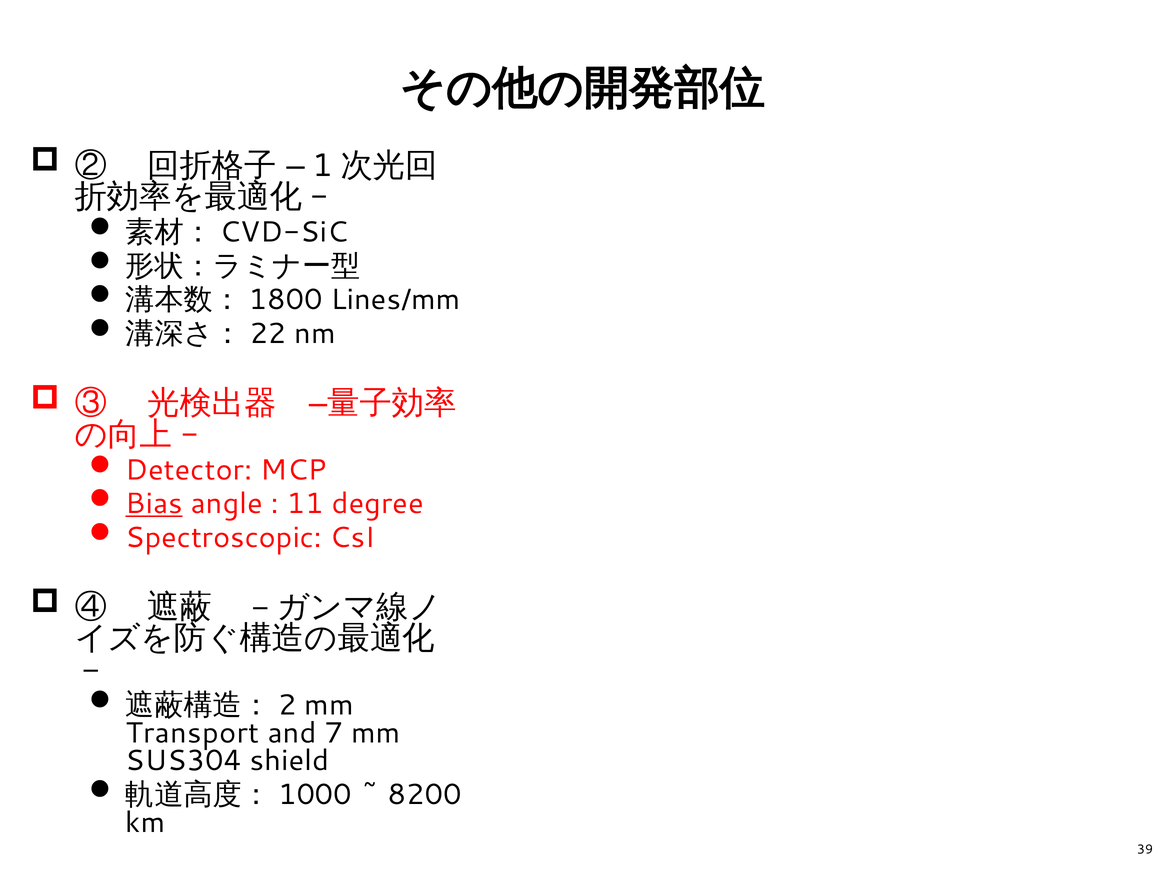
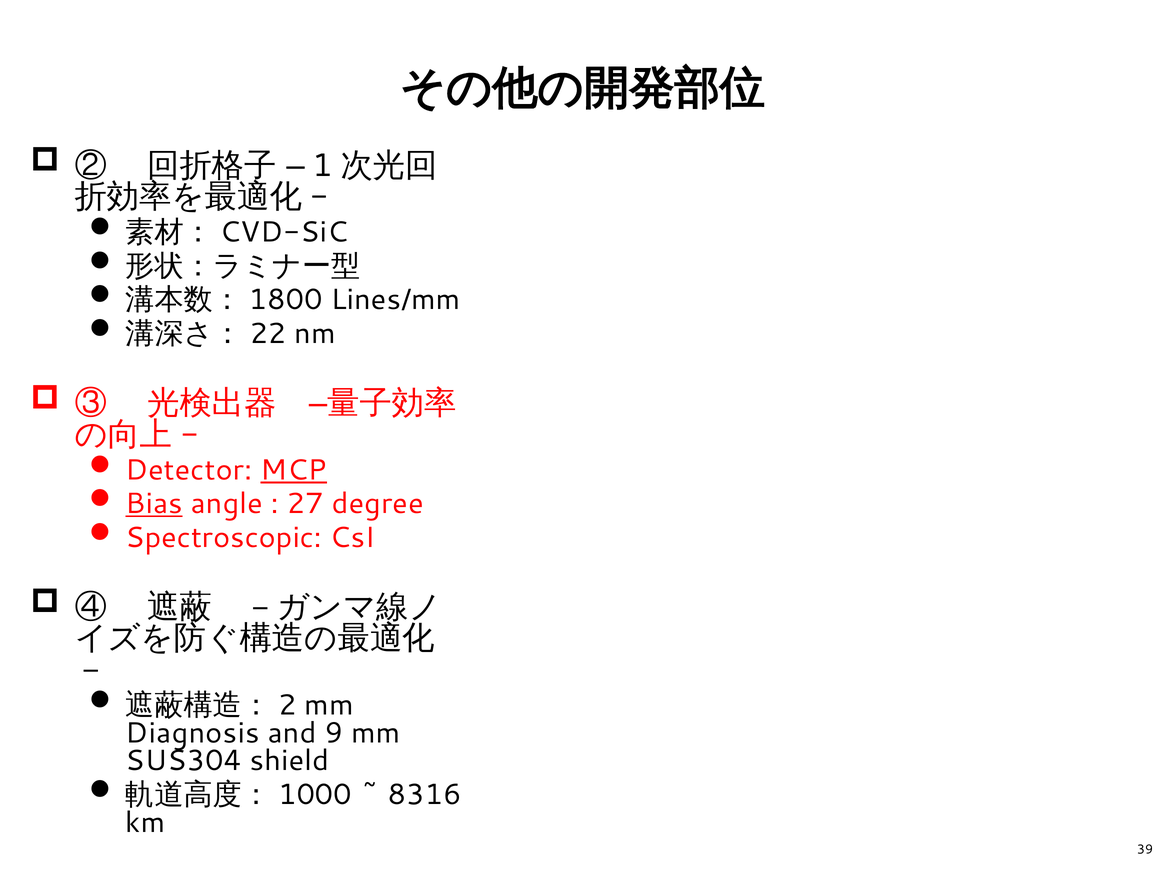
MCP underline: none -> present (294, 470)
11: 11 -> 27 (305, 504)
Transport: Transport -> Diagnosis (193, 733)
7: 7 -> 9 (334, 733)
8200: 8200 -> 8316 (425, 794)
